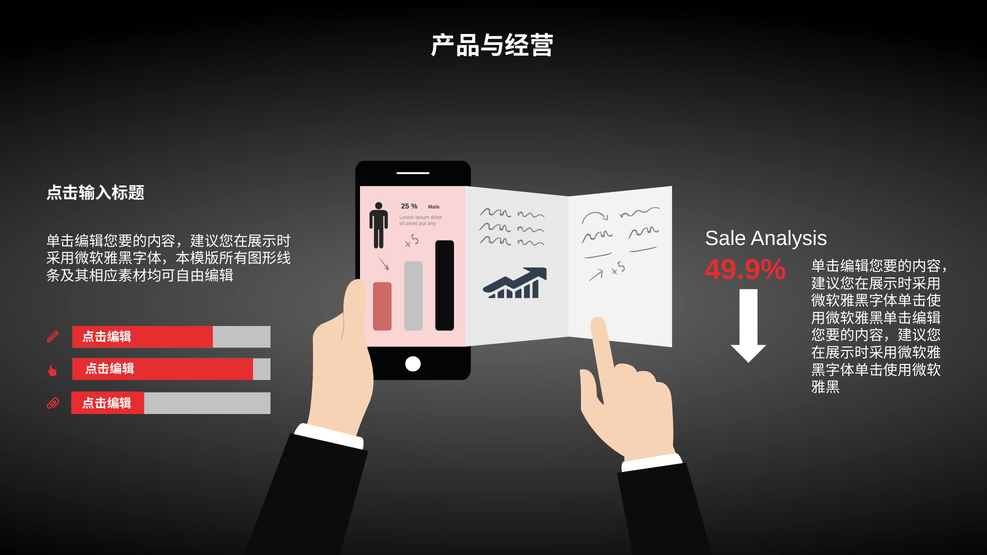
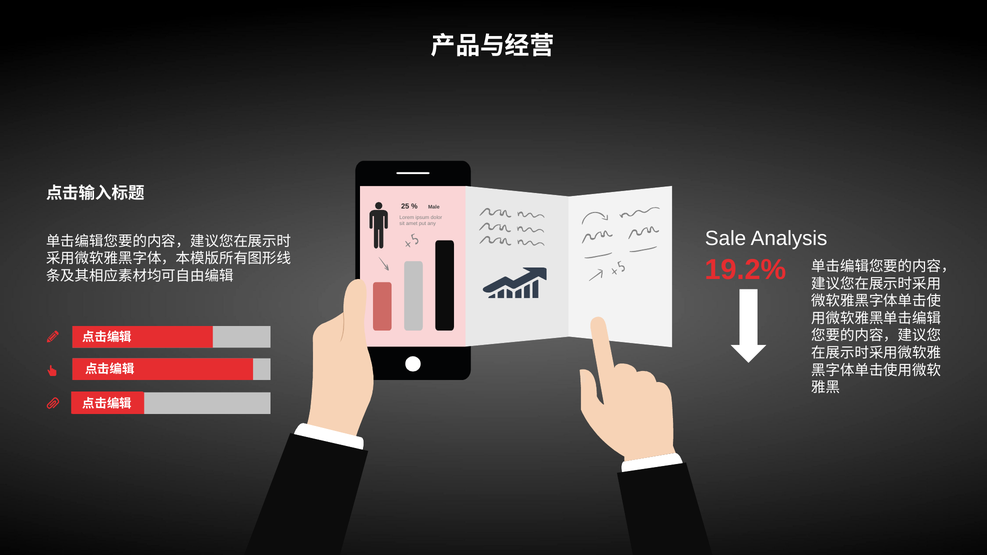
49.9%: 49.9% -> 19.2% (746, 270)
